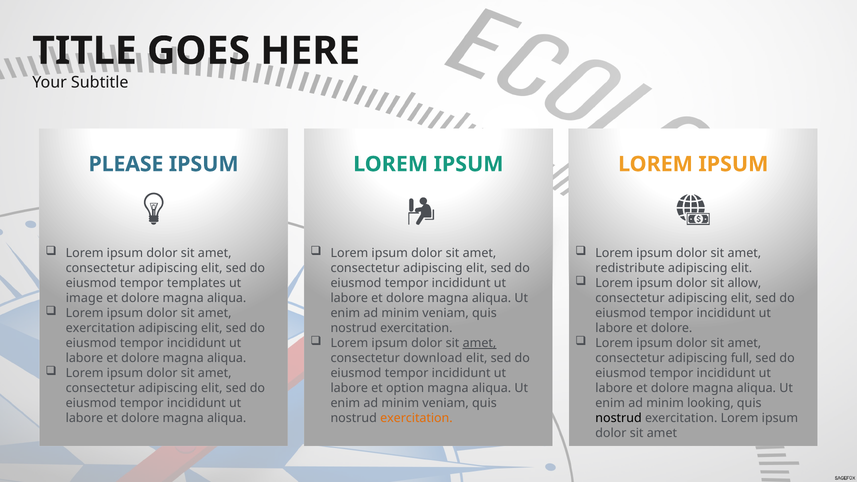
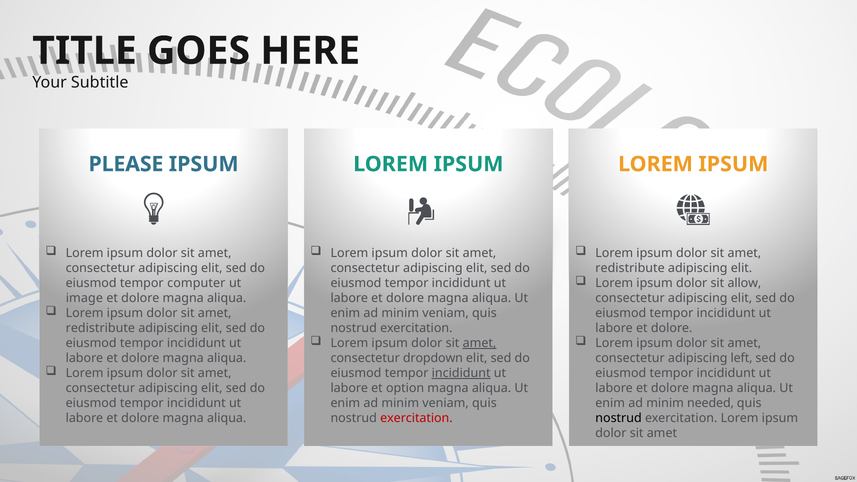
templates: templates -> computer (196, 283)
exercitation: exercitation -> redistribute (100, 328)
download: download -> dropdown (433, 358)
full: full -> left (742, 358)
incididunt underline: none -> present (461, 373)
looking: looking -> needed (711, 403)
exercitation colour: orange -> red (416, 418)
